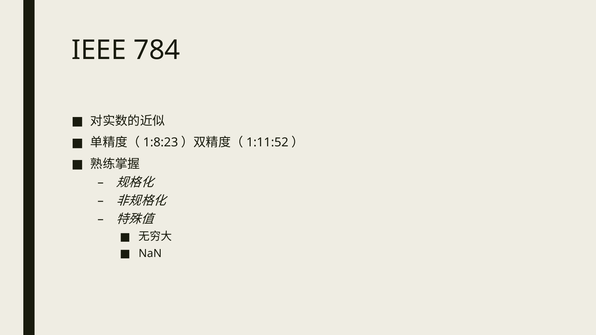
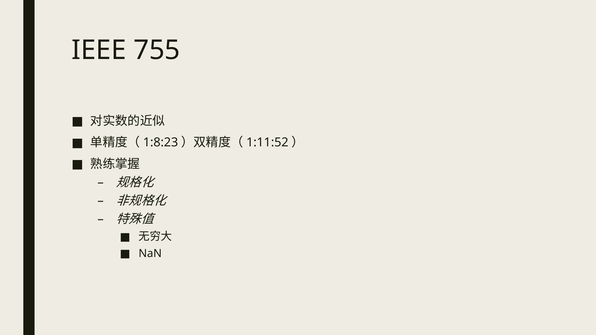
784: 784 -> 755 (157, 50)
